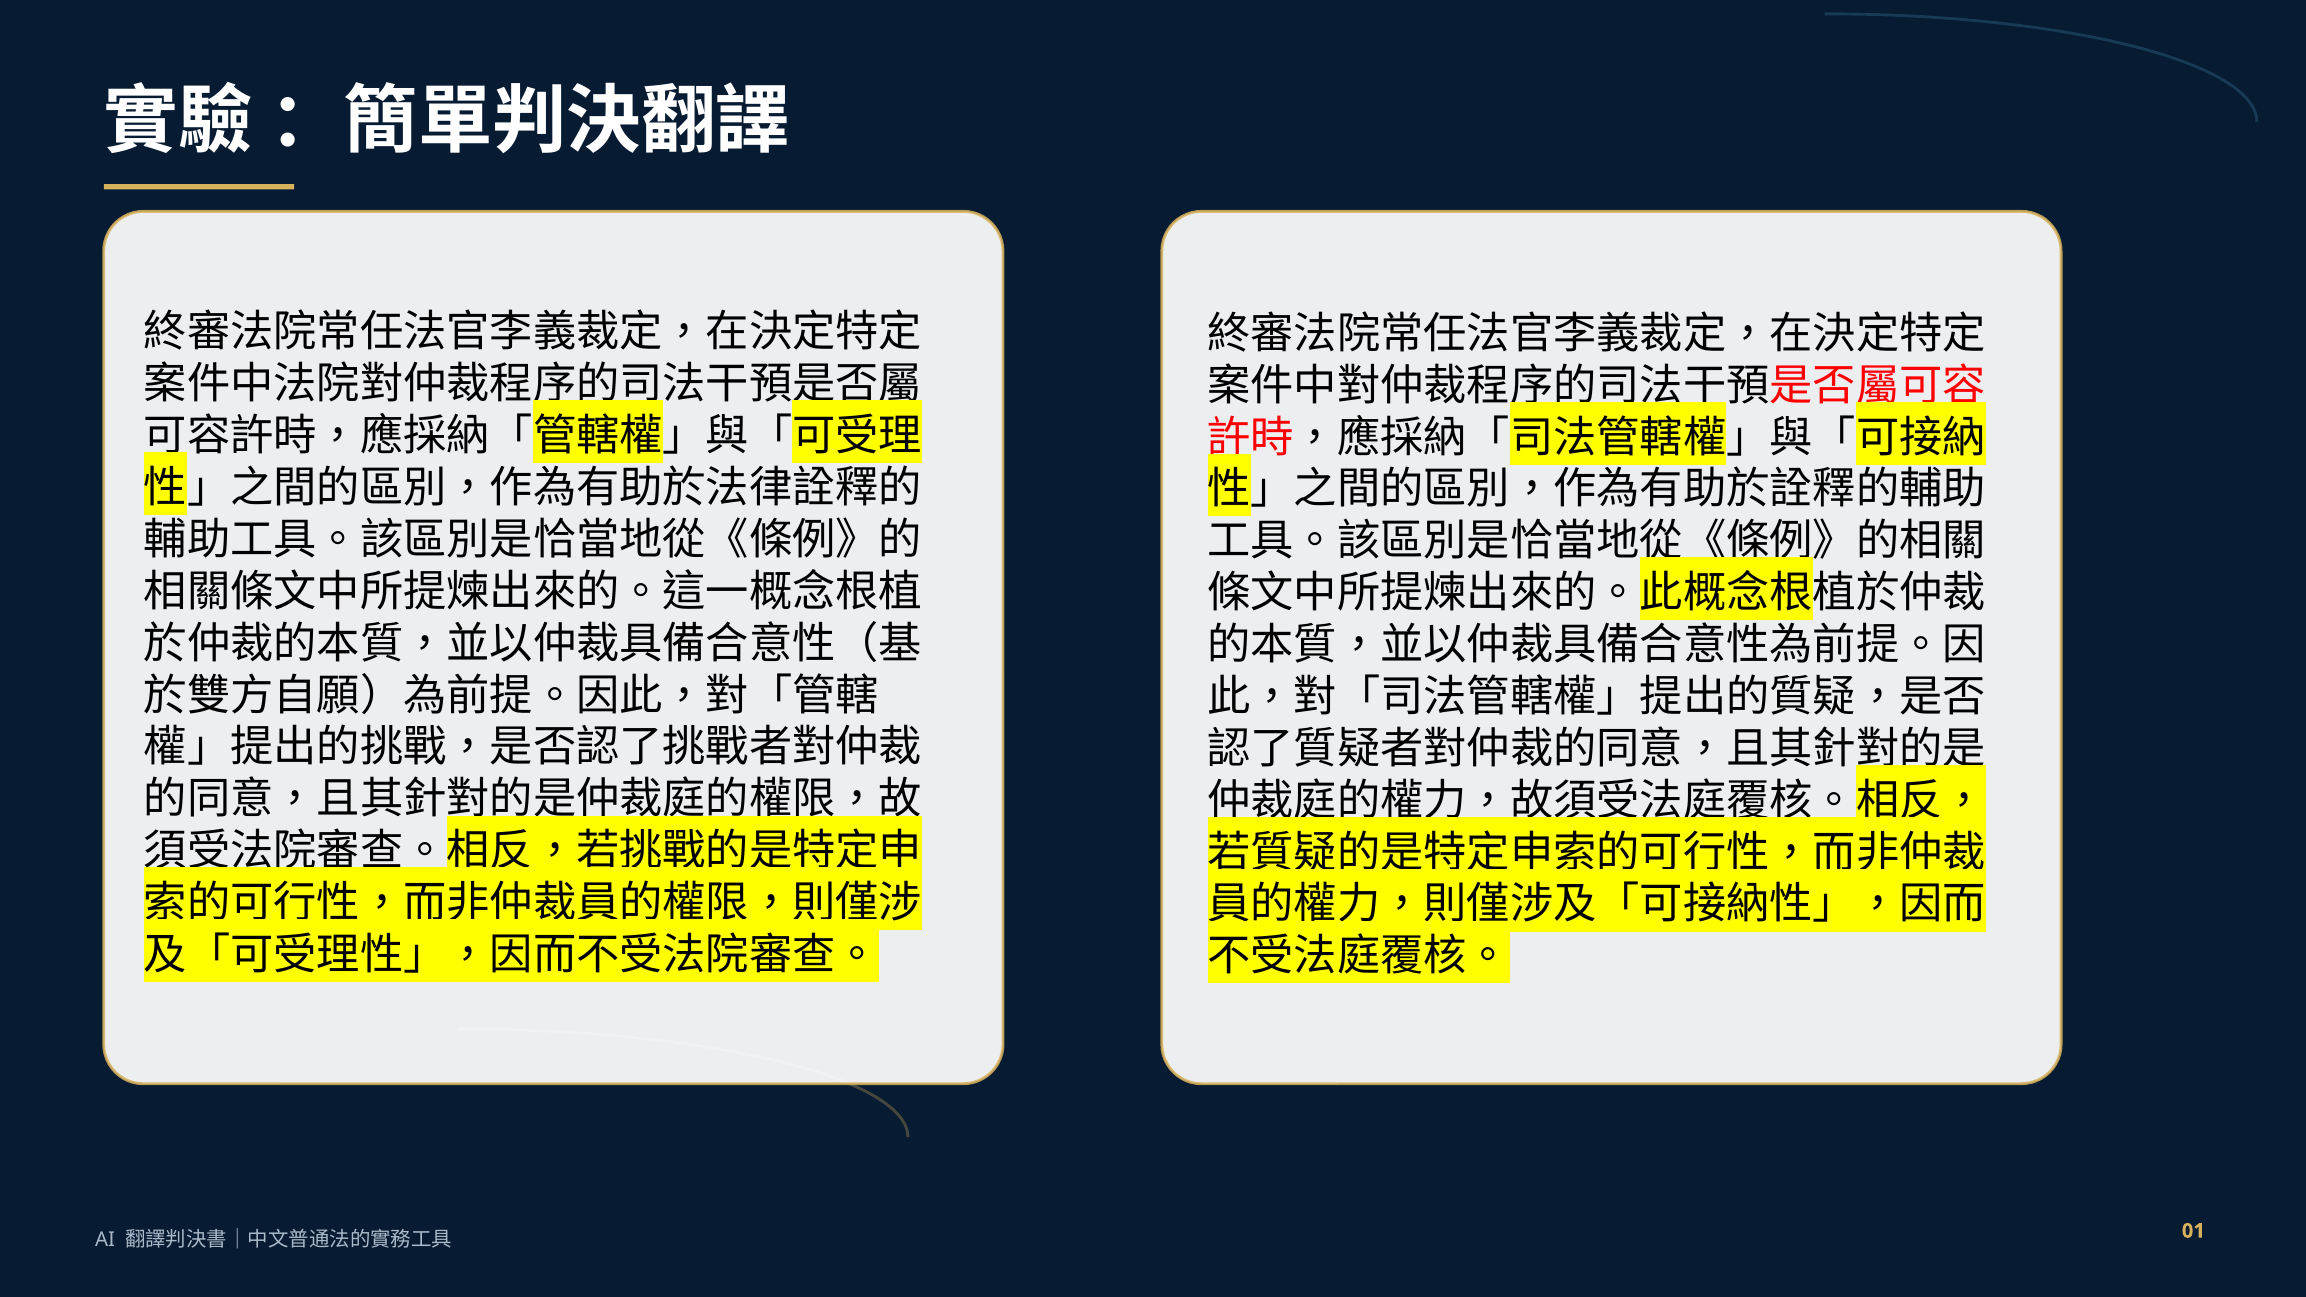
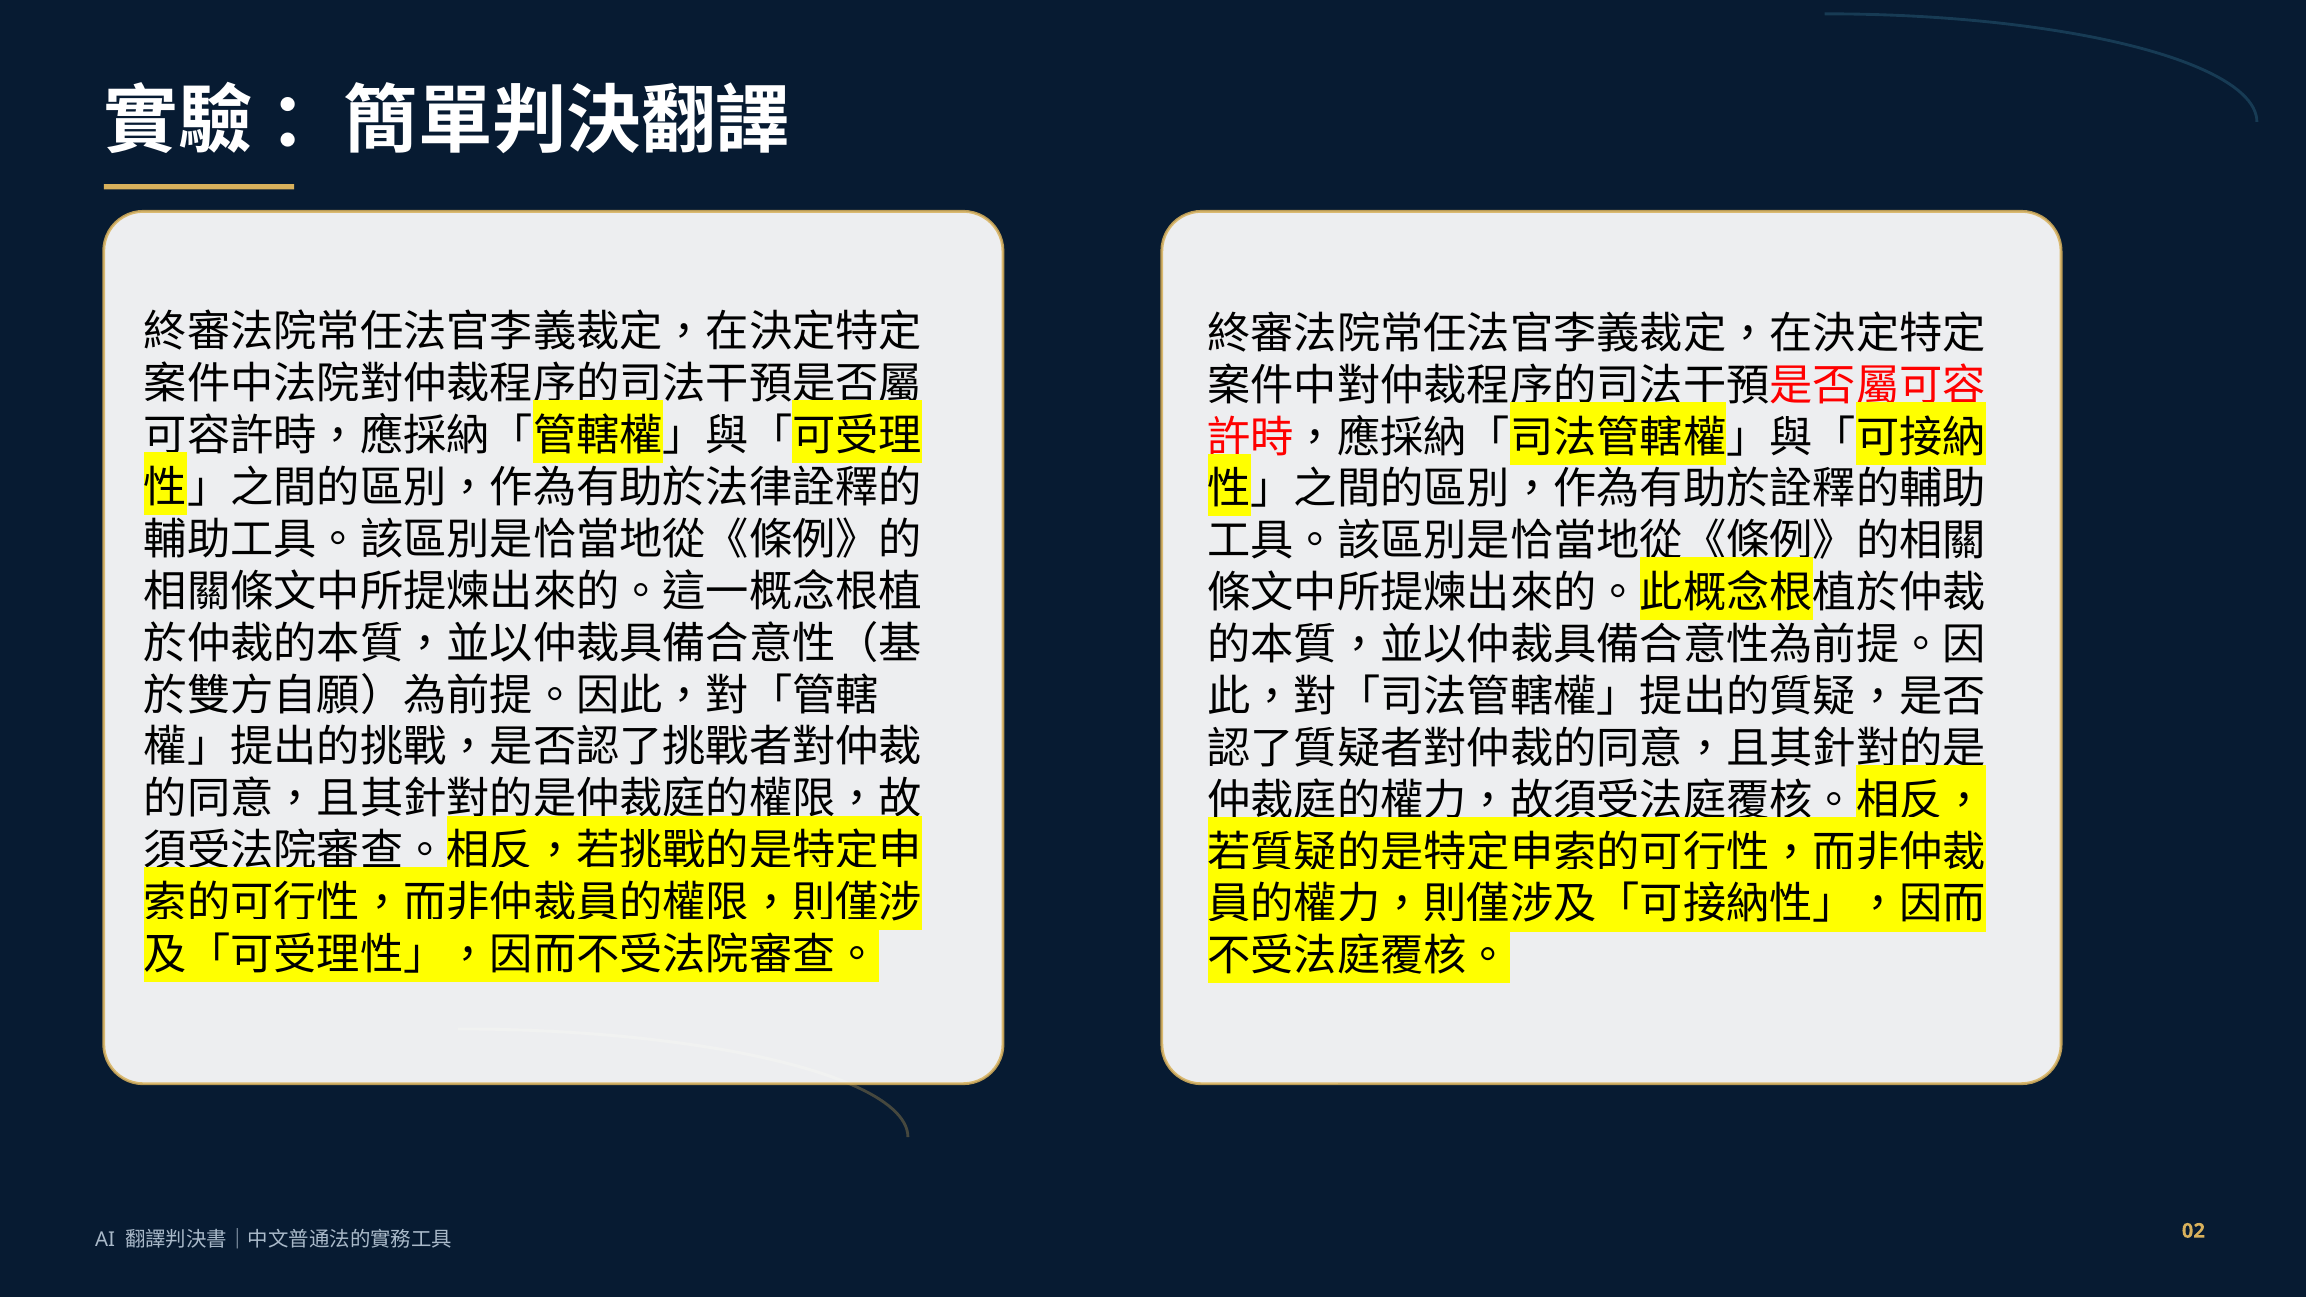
01: 01 -> 02 (2193, 1231)
